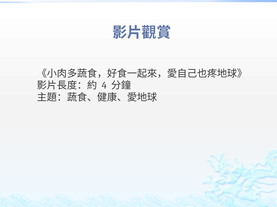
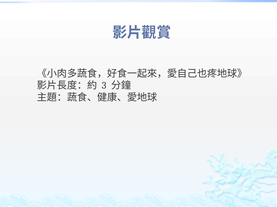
4: 4 -> 3 (104, 86)
